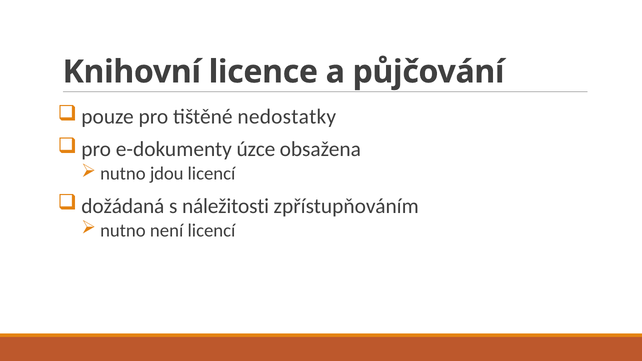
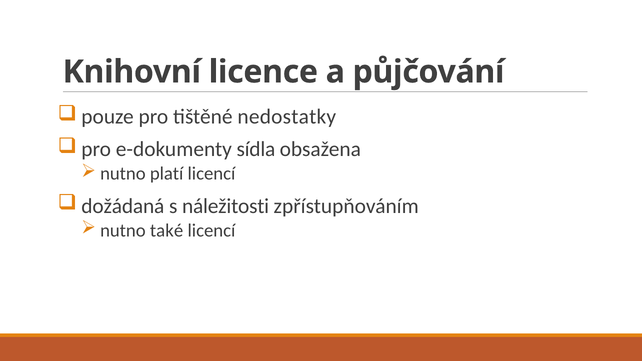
úzce: úzce -> sídla (256, 149)
jdou: jdou -> platí (167, 174)
není: není -> také (167, 230)
